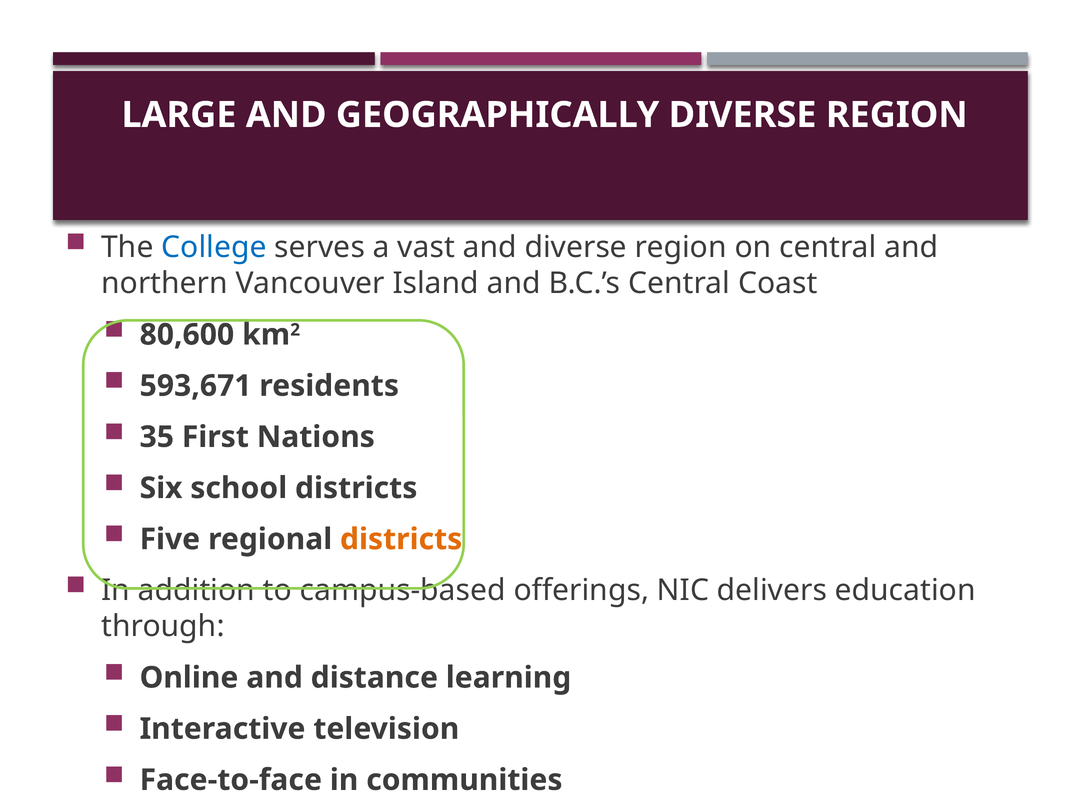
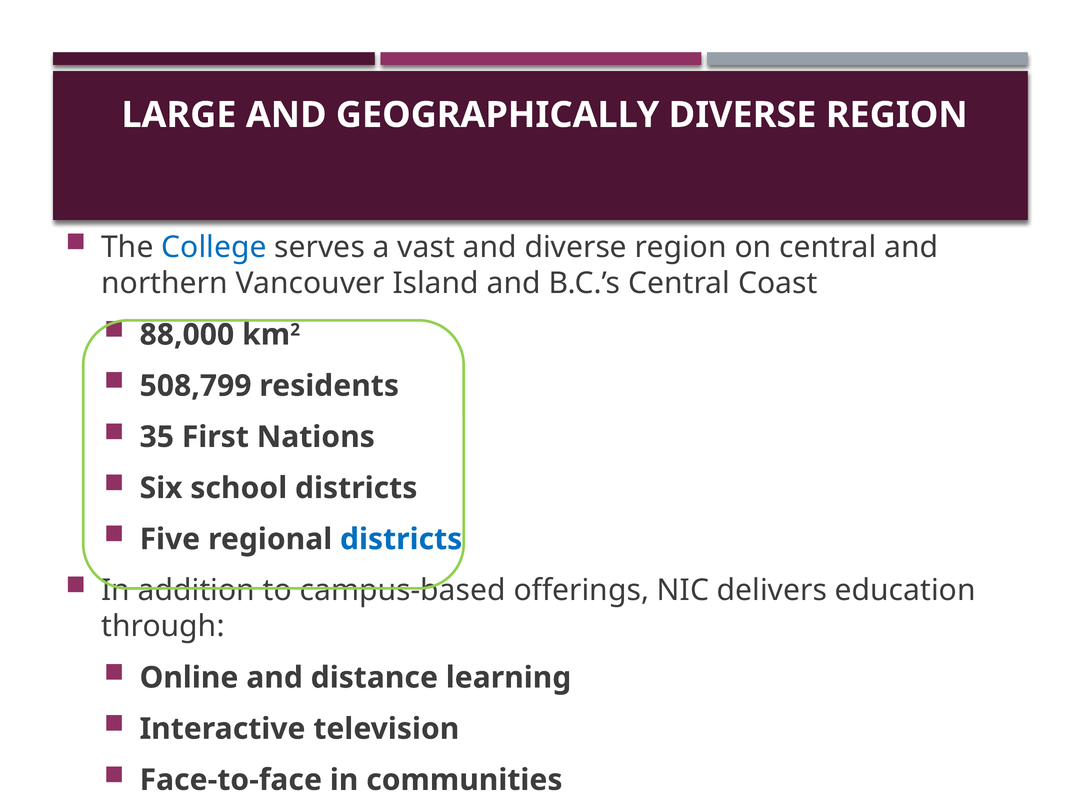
80,600: 80,600 -> 88,000 (187, 334)
593,671: 593,671 -> 508,799 (196, 386)
districts colour: orange -> blue (401, 539)
